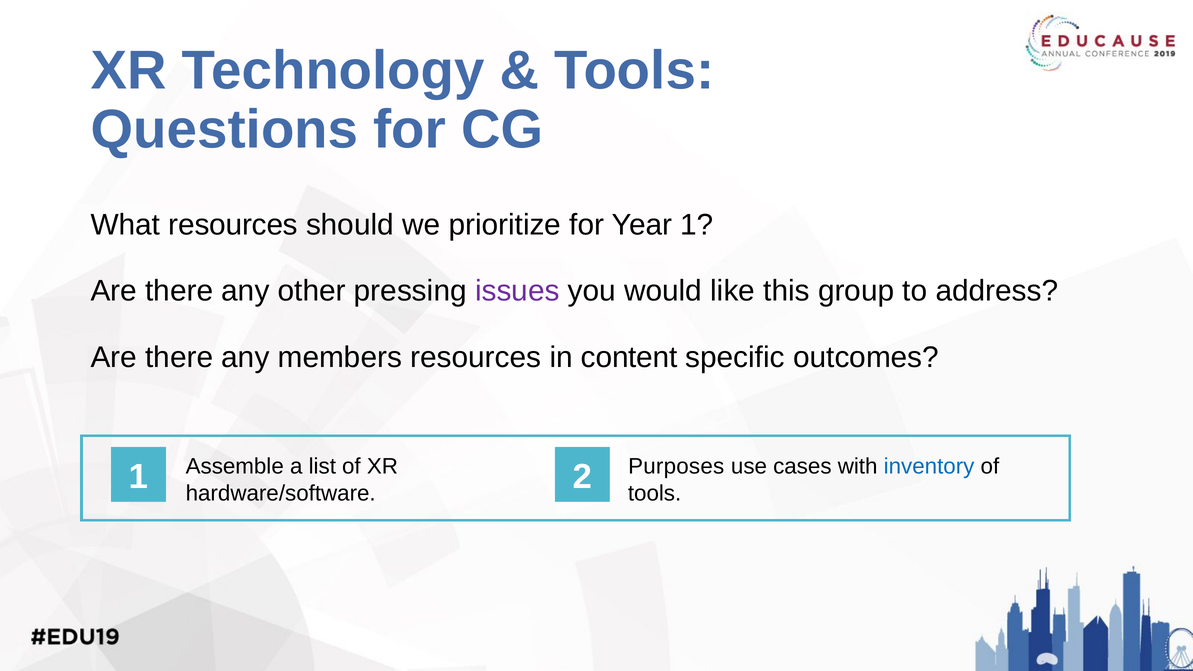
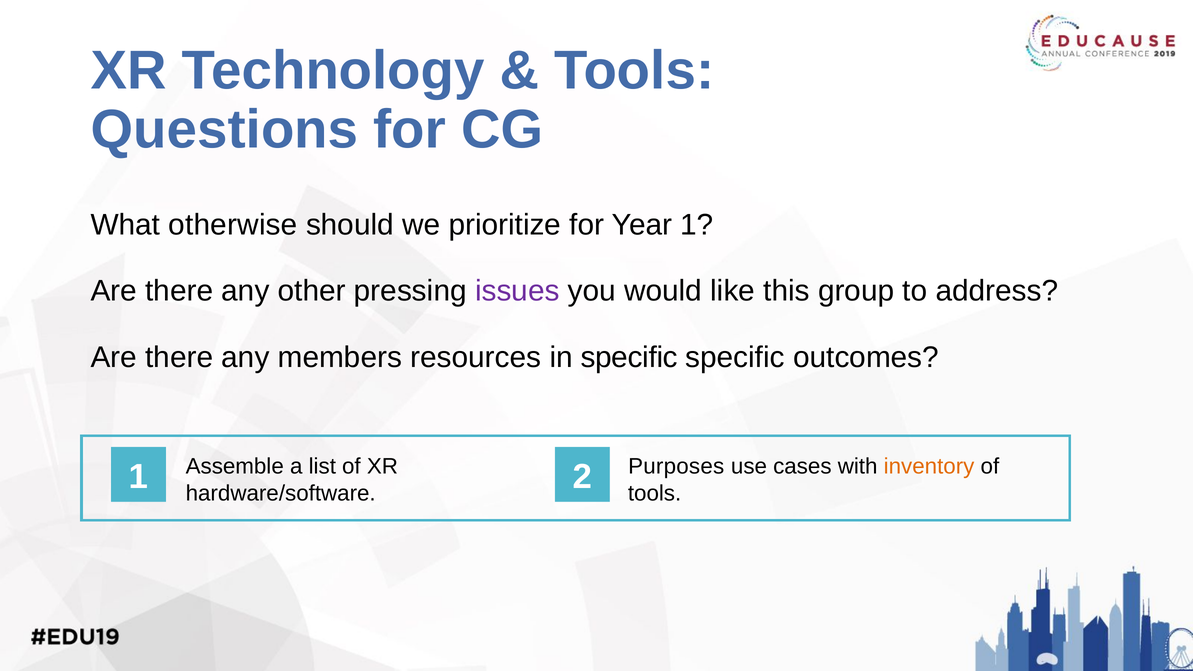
What resources: resources -> otherwise (233, 225)
in content: content -> specific (629, 357)
inventory colour: blue -> orange (929, 466)
